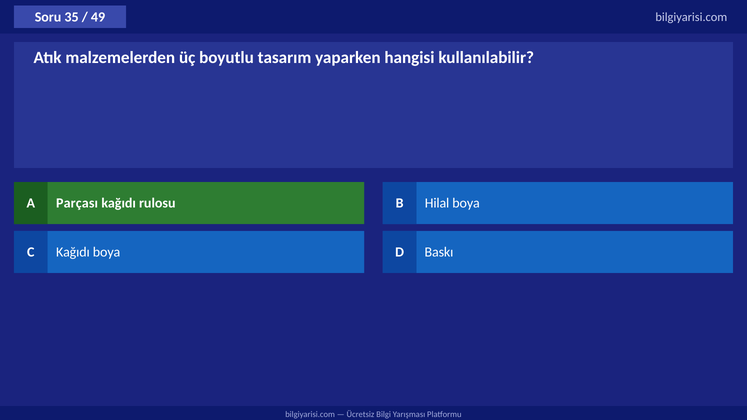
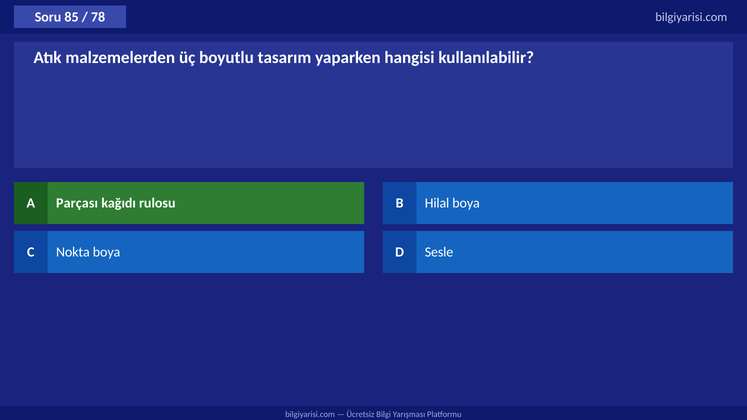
35: 35 -> 85 (72, 17)
49: 49 -> 78 (98, 17)
C Kağıdı: Kağıdı -> Nokta (73, 252)
Baskı: Baskı -> Sesle (439, 252)
